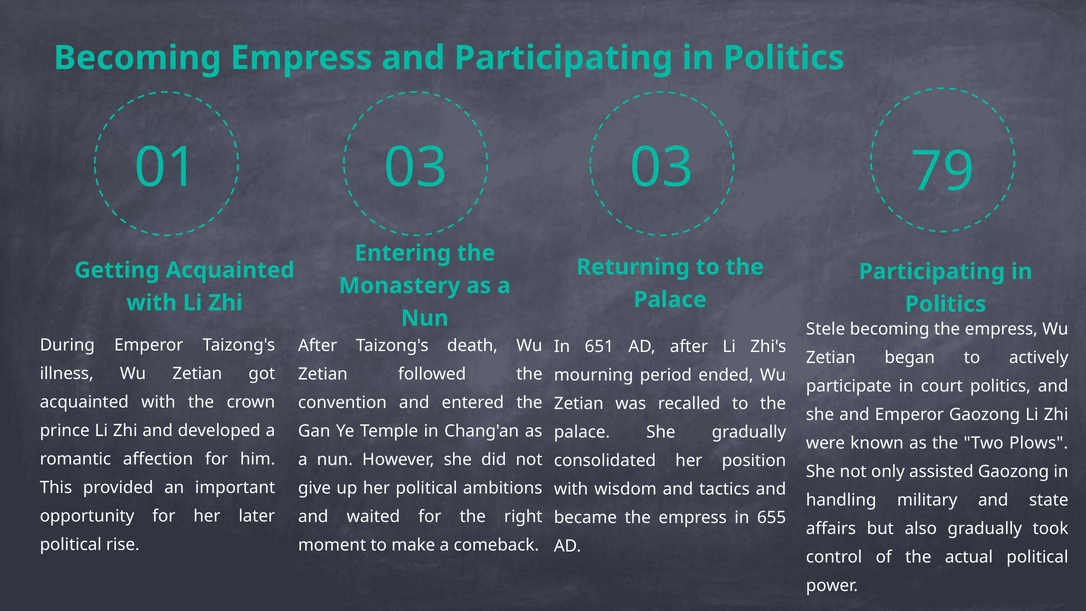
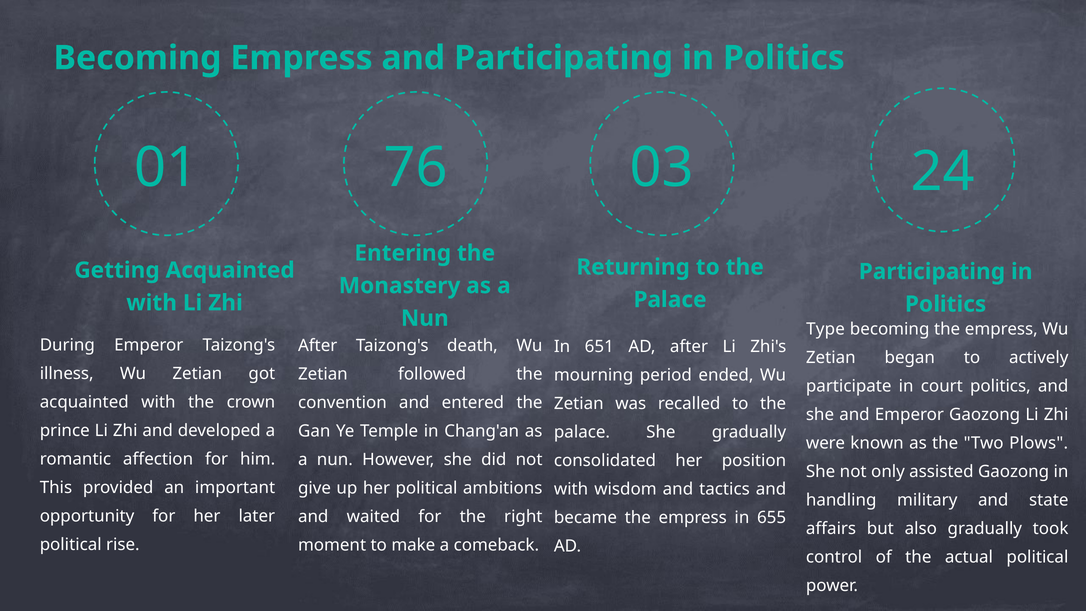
01 03: 03 -> 76 (416, 168)
79: 79 -> 24 (943, 172)
Stele: Stele -> Type (826, 329)
